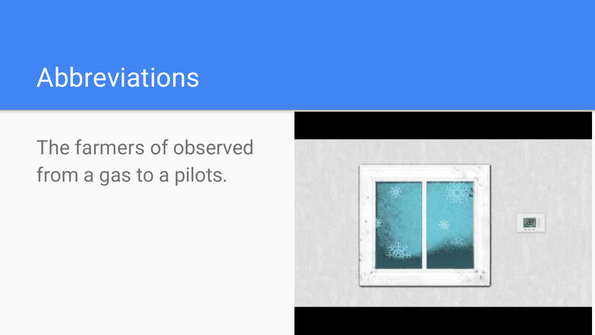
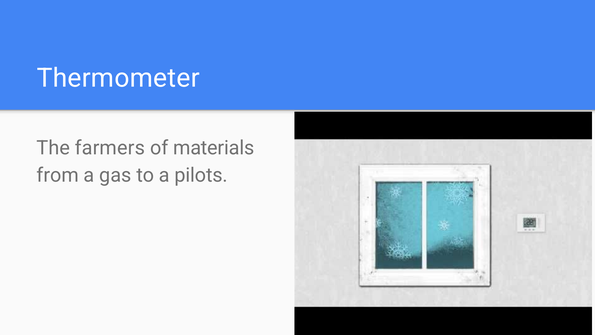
Abbreviations: Abbreviations -> Thermometer (118, 78)
observed: observed -> materials (214, 148)
